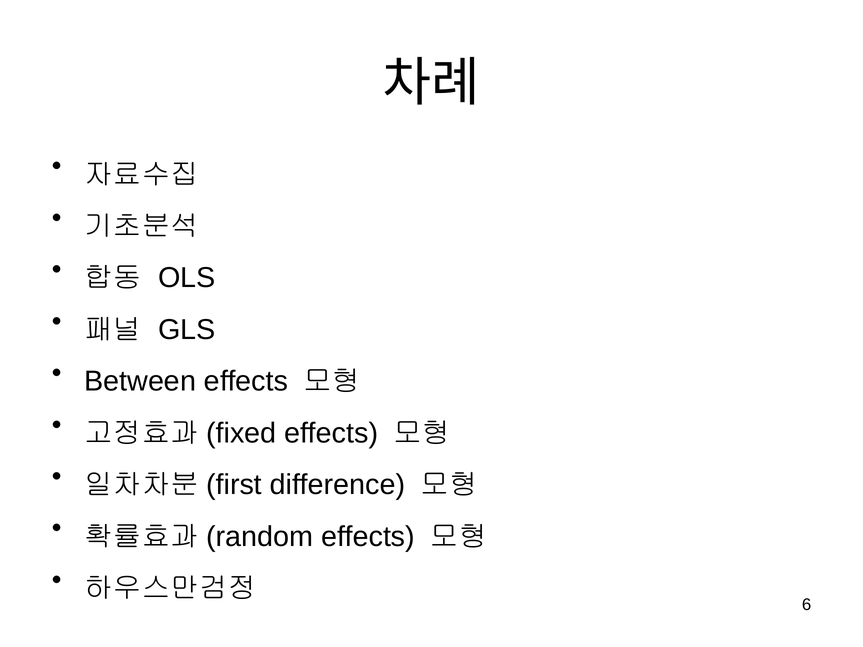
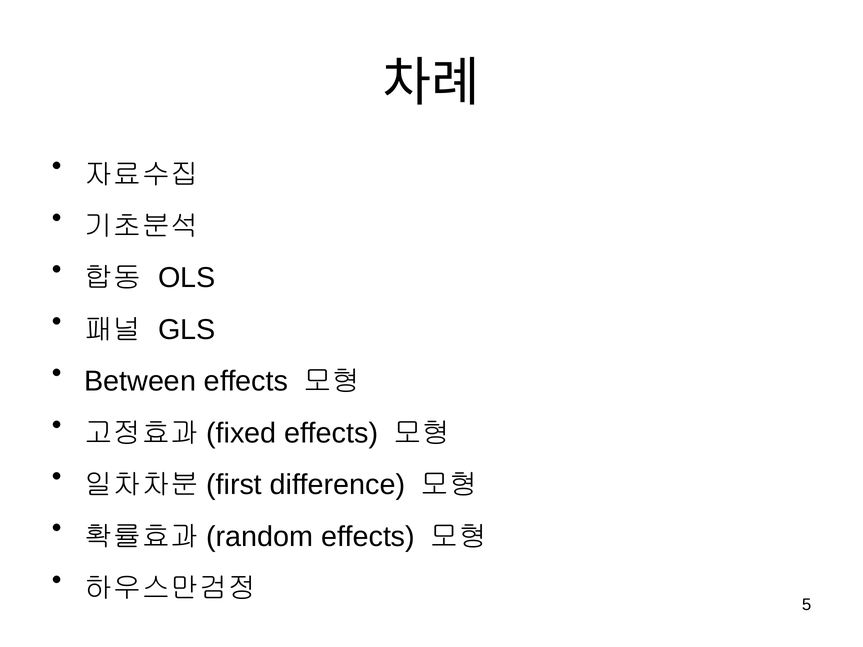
6: 6 -> 5 (807, 605)
